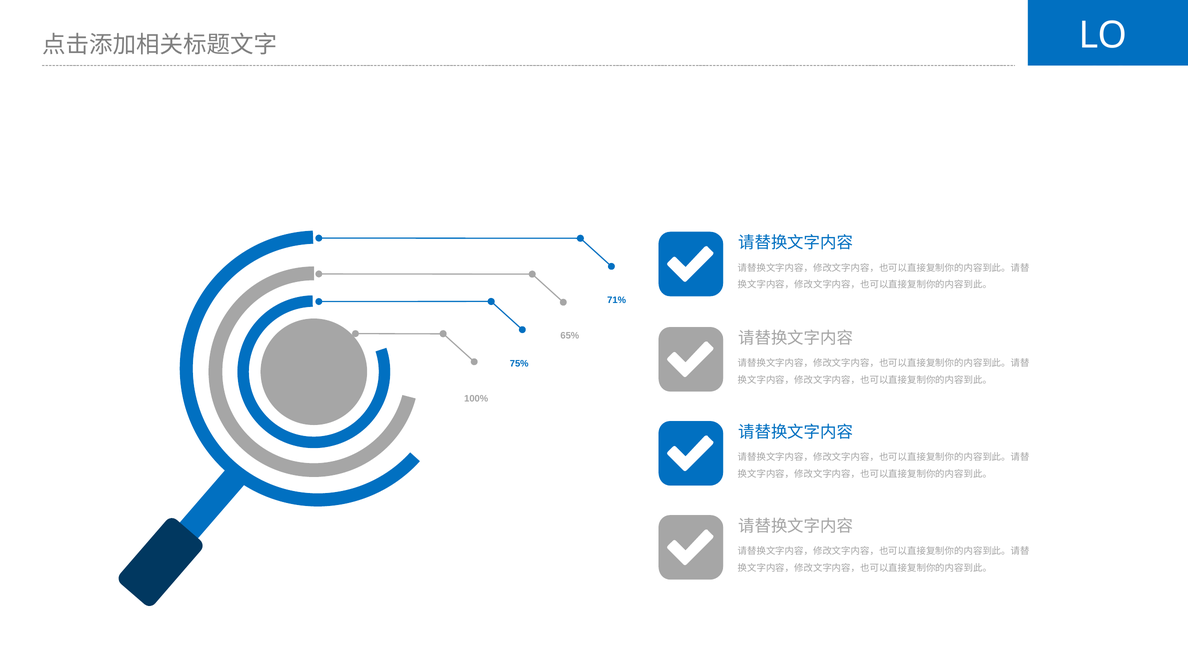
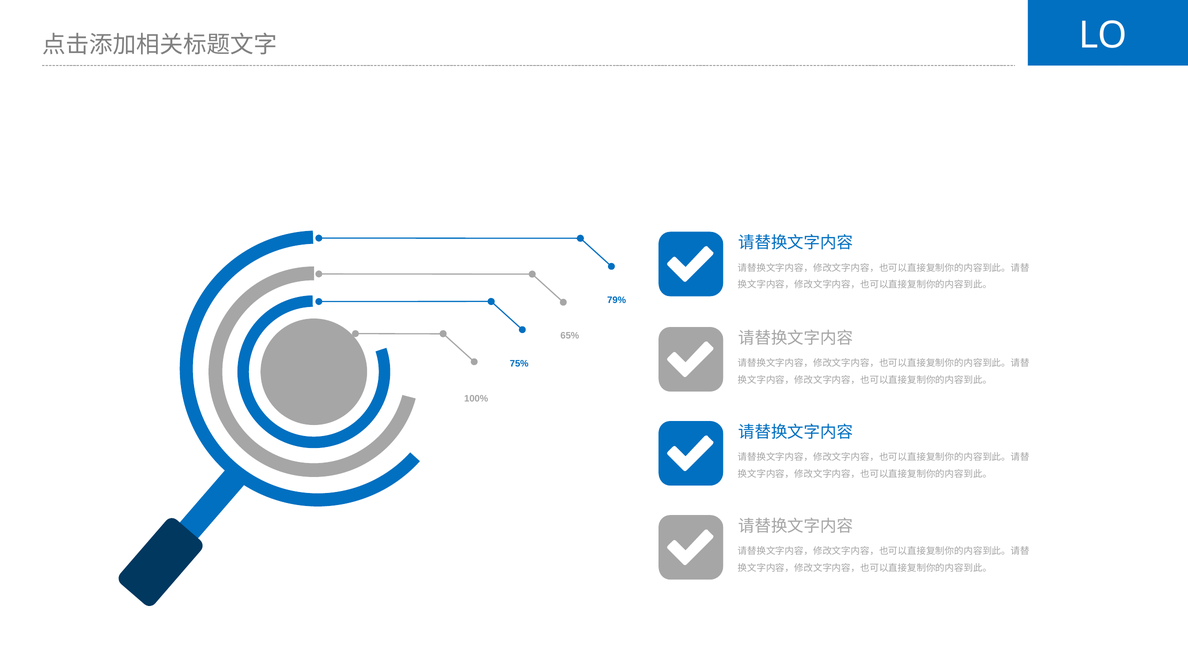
71%: 71% -> 79% (617, 300)
